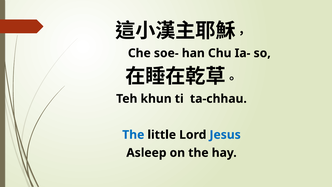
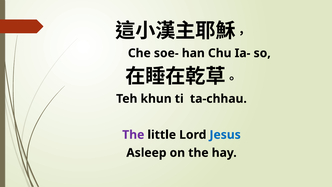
The colour: blue -> purple (133, 135)
